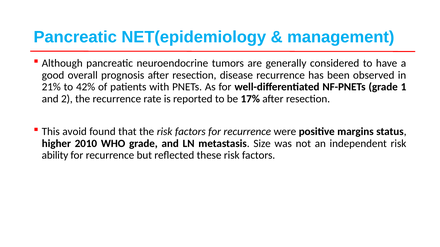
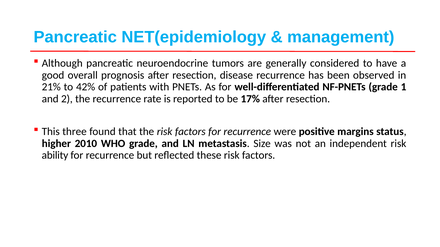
avoid: avoid -> three (75, 132)
